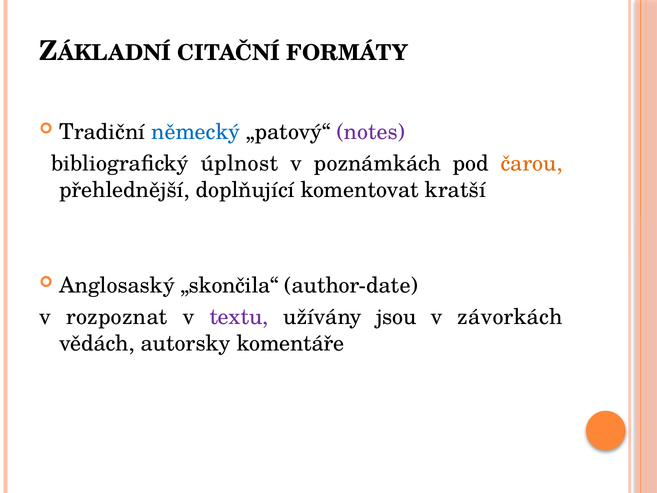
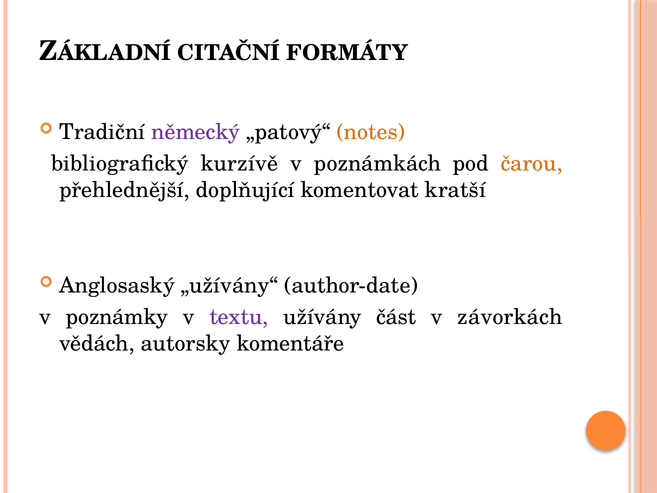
německý colour: blue -> purple (196, 132)
notes colour: purple -> orange (371, 132)
úplnost: úplnost -> kurzívě (239, 164)
„skončila“: „skončila“ -> „užívány“ (230, 285)
rozpoznat: rozpoznat -> poznámky (117, 317)
jsou: jsou -> část (396, 317)
